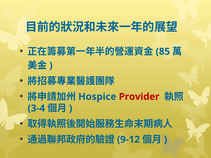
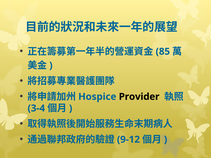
Provider colour: red -> black (139, 97)
